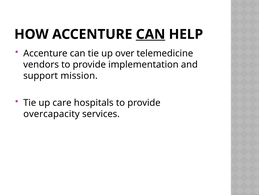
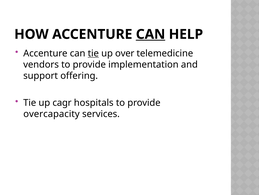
tie underline: none -> present (93, 53)
mission: mission -> offering (79, 76)
care: care -> cagr (62, 102)
